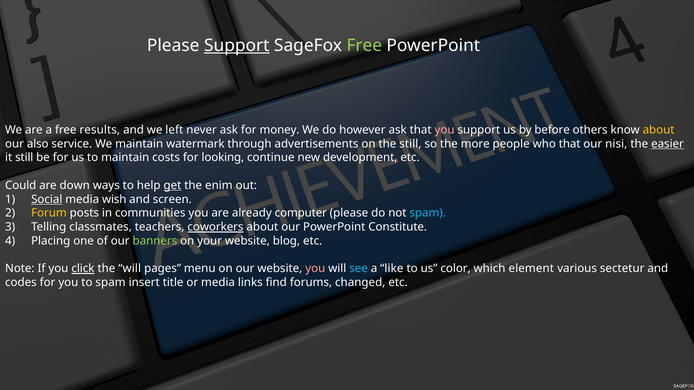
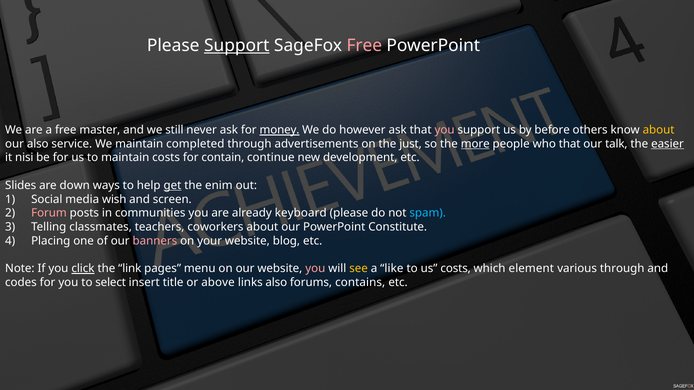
Free colour: light green -> pink (364, 45)
results: results -> master (100, 130)
left: left -> still (174, 130)
money underline: none -> present (280, 130)
watermark: watermark -> completed (195, 144)
the still: still -> just (411, 144)
more underline: none -> present (475, 144)
nisi: nisi -> talk (616, 144)
it still: still -> nisi (24, 158)
looking: looking -> contain (223, 158)
Could: Could -> Slides (21, 186)
Social underline: present -> none (47, 199)
Forum colour: yellow -> pink (49, 213)
computer: computer -> keyboard (301, 213)
coworkers underline: present -> none (215, 227)
banners colour: light green -> pink (155, 241)
the will: will -> link (130, 269)
see colour: light blue -> yellow (359, 269)
us color: color -> costs (456, 269)
various sectetur: sectetur -> through (622, 269)
to spam: spam -> select (111, 283)
or media: media -> above (218, 283)
links find: find -> also (276, 283)
changed: changed -> contains (360, 283)
